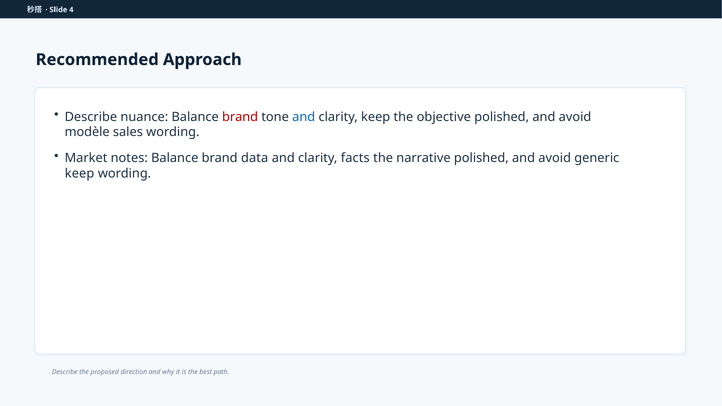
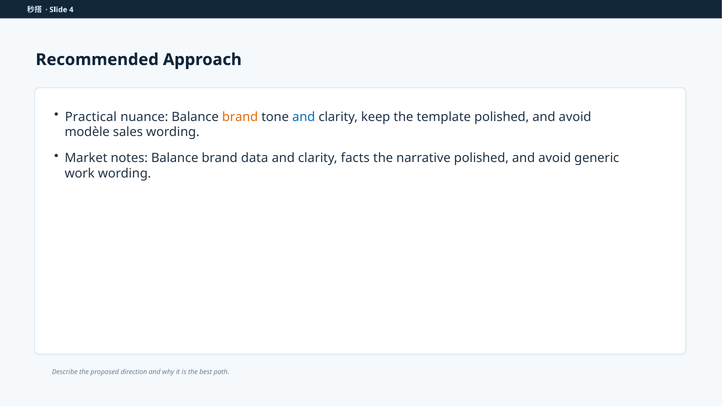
Describe: Describe -> Practical (91, 117)
brand colour: red -> orange (240, 117)
objective: objective -> template (444, 117)
keep: keep -> work (80, 173)
